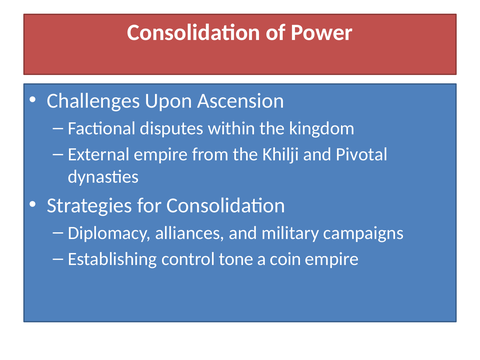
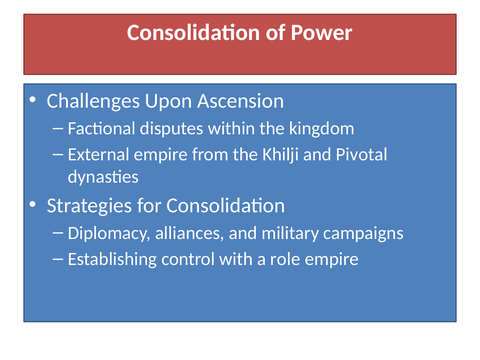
tone: tone -> with (236, 259)
coin: coin -> role (285, 259)
